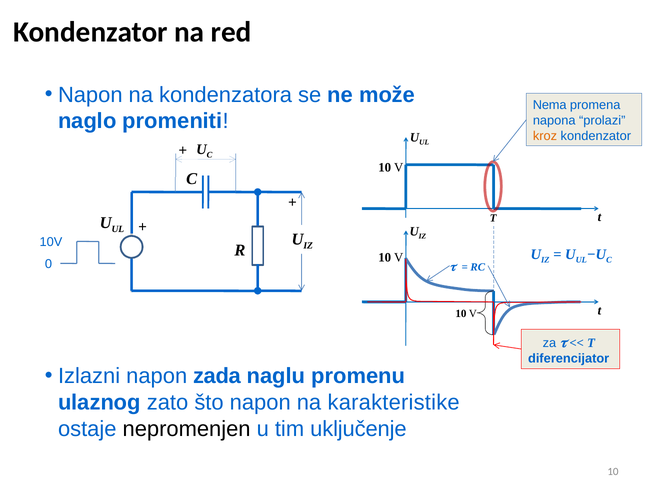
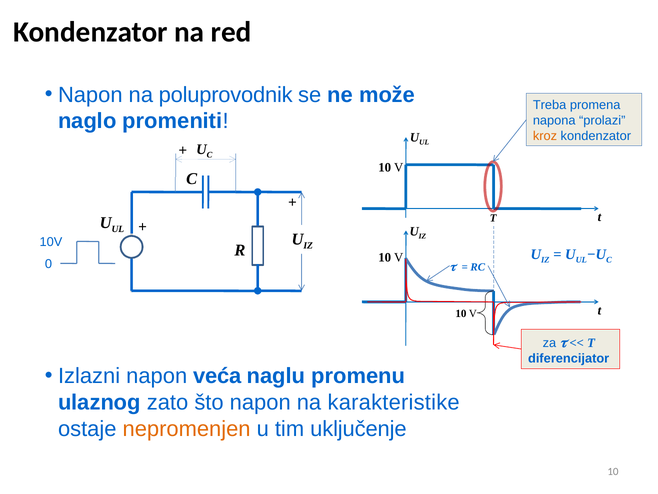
kondenzatora: kondenzatora -> poluprovodnik (226, 95)
Nema: Nema -> Treba (550, 105)
zada: zada -> veća (217, 376)
nepromenjen colour: black -> orange (187, 428)
